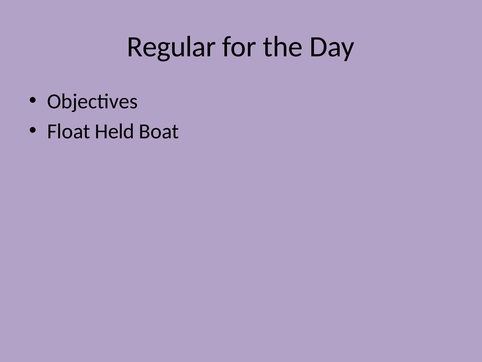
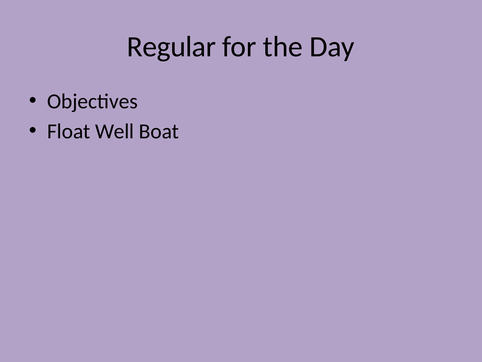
Held: Held -> Well (115, 131)
